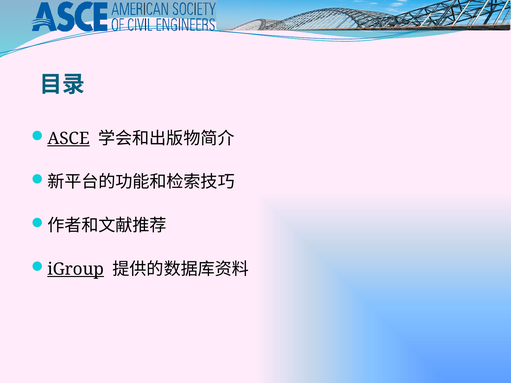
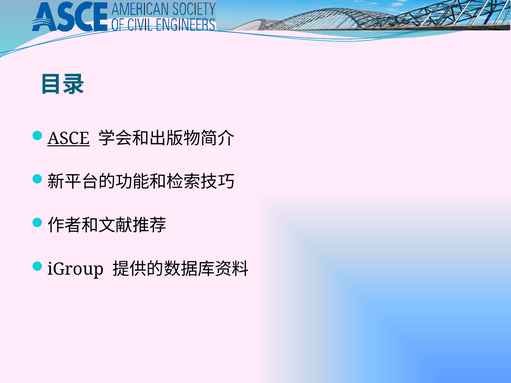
iGroup underline: present -> none (76, 269)
